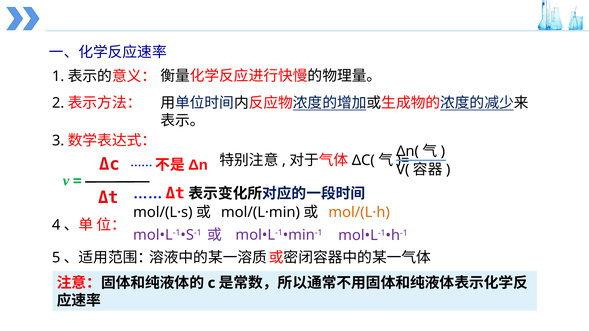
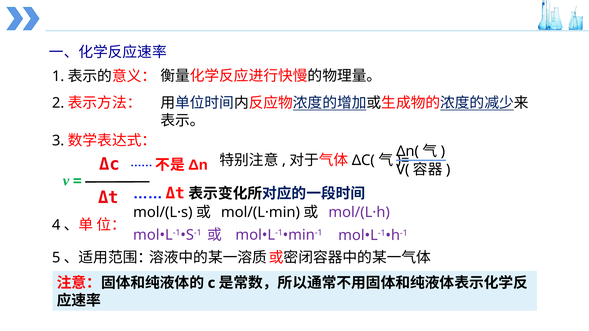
mol/(L·h colour: orange -> purple (359, 213)
